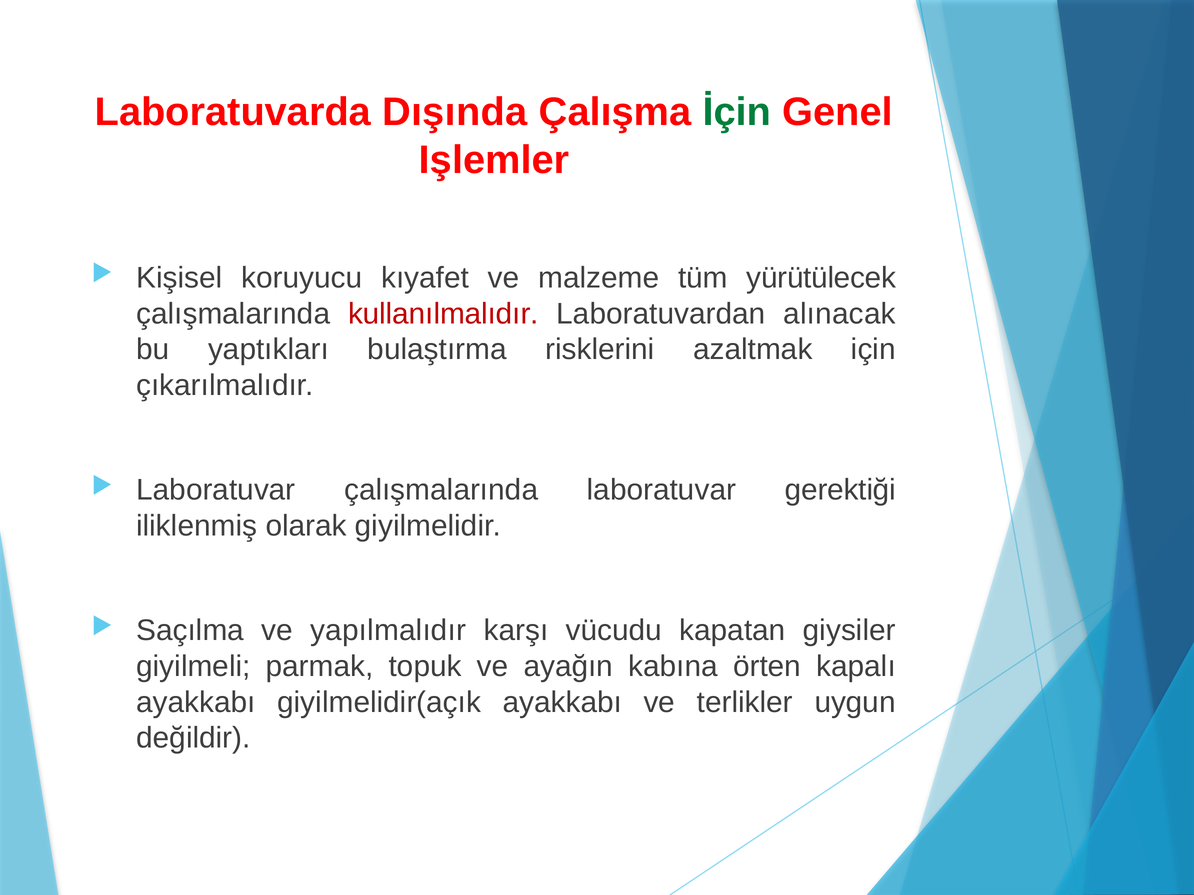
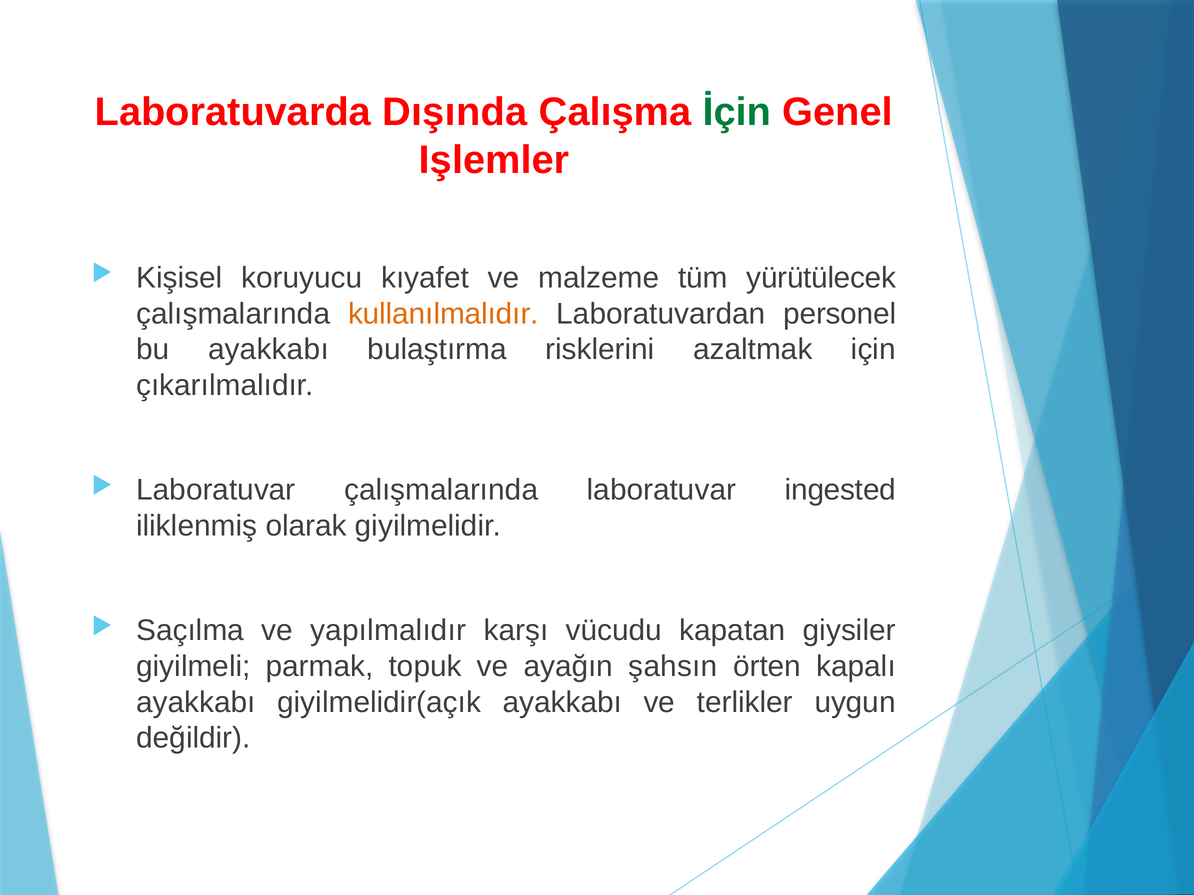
kullanılmalıdır colour: red -> orange (443, 314)
alınacak: alınacak -> personel (840, 314)
bu yaptıkları: yaptıkları -> ayakkabı (268, 350)
gerektiği: gerektiği -> ingested (840, 490)
kabına: kabına -> şahsın (673, 667)
